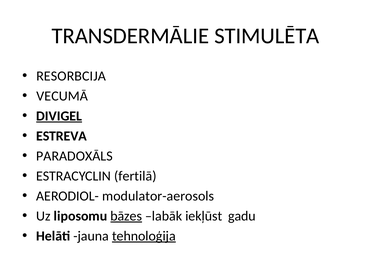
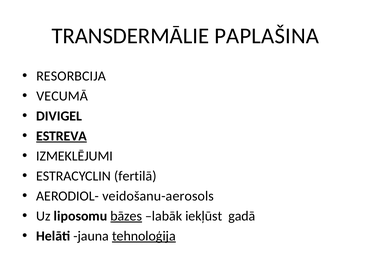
STIMULĒTA: STIMULĒTA -> PAPLAŠINA (267, 36)
DIVIGEL underline: present -> none (59, 116)
ESTREVA underline: none -> present (61, 136)
PARADOXĀLS: PARADOXĀLS -> IZMEKLĒJUMI (75, 156)
modulator-aerosols: modulator-aerosols -> veidošanu-aerosols (158, 196)
gadu: gadu -> gadā (242, 216)
